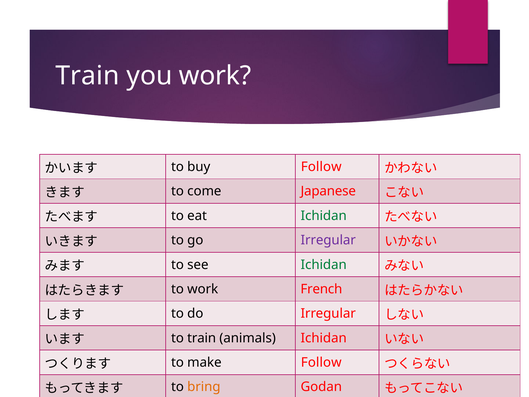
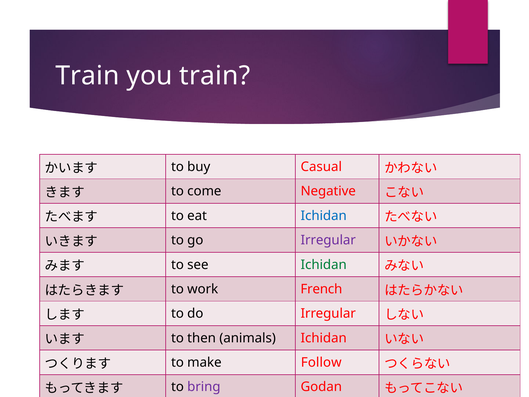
you work: work -> train (215, 76)
buy Follow: Follow -> Casual (321, 167)
Japanese: Japanese -> Negative (328, 191)
Ichidan colour: green -> blue (324, 216)
to train: train -> then (202, 338)
bring colour: orange -> purple (204, 387)
